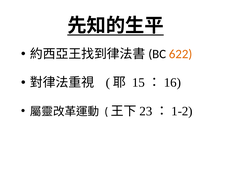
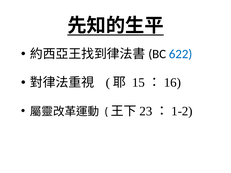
622 colour: orange -> blue (181, 54)
